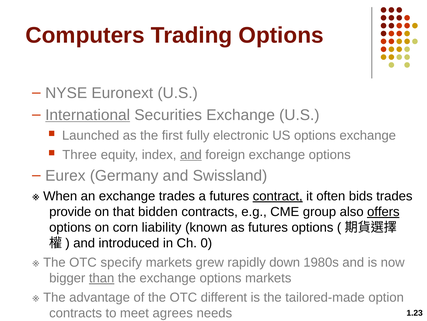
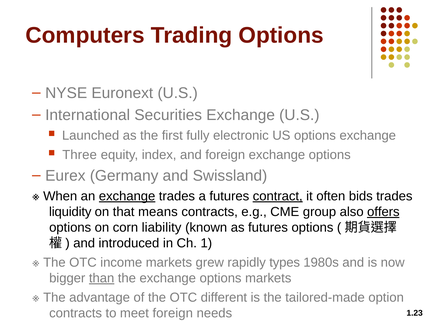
International underline: present -> none (88, 115)
and underline: present -> none (191, 154)
exchange underline: none -> present (127, 196)
provide: provide -> liquidity (70, 211)
bidden: bidden -> means (158, 211)
0: 0 -> 1 (206, 243)
specify: specify -> income (121, 262)
down: down -> types (285, 262)
meet agrees: agrees -> foreign (173, 312)
